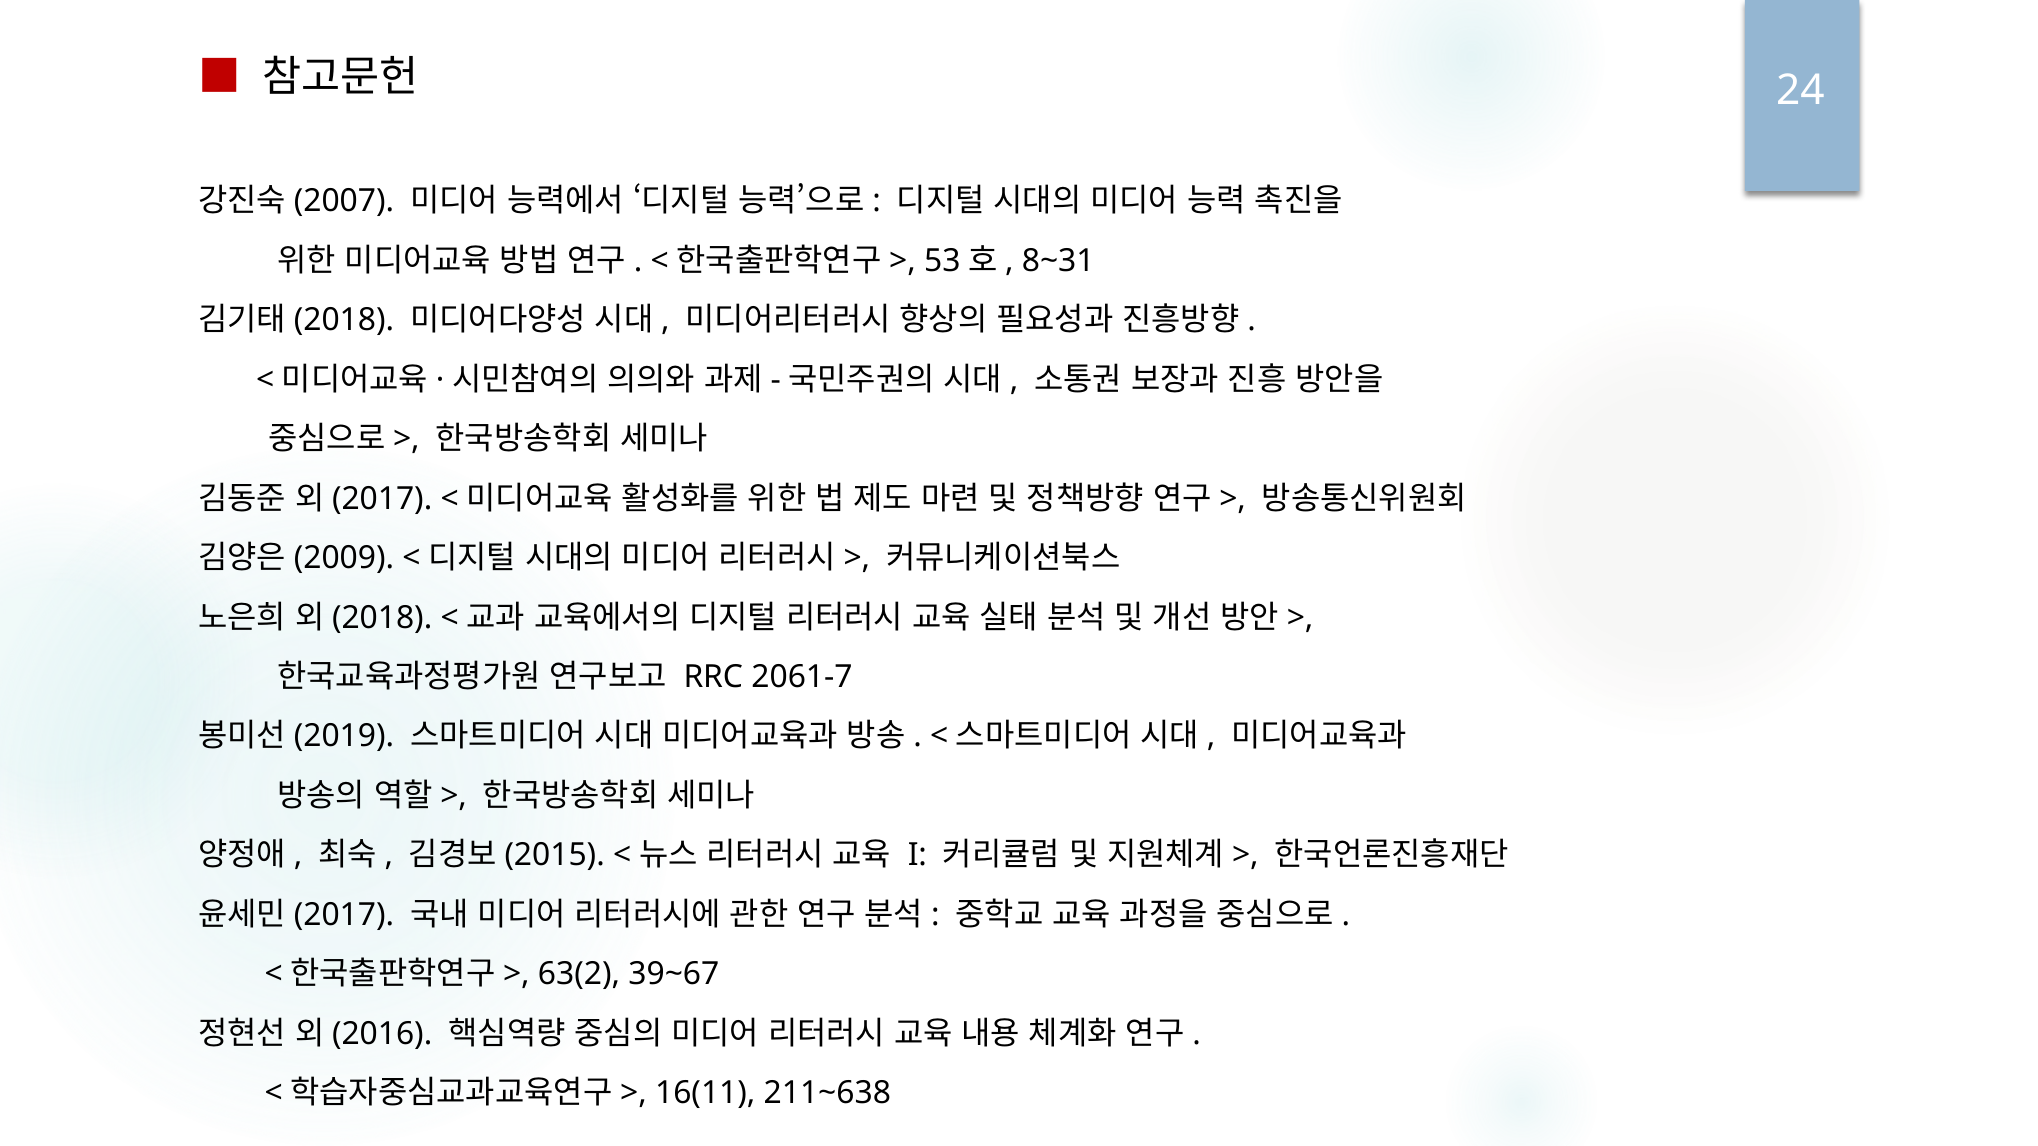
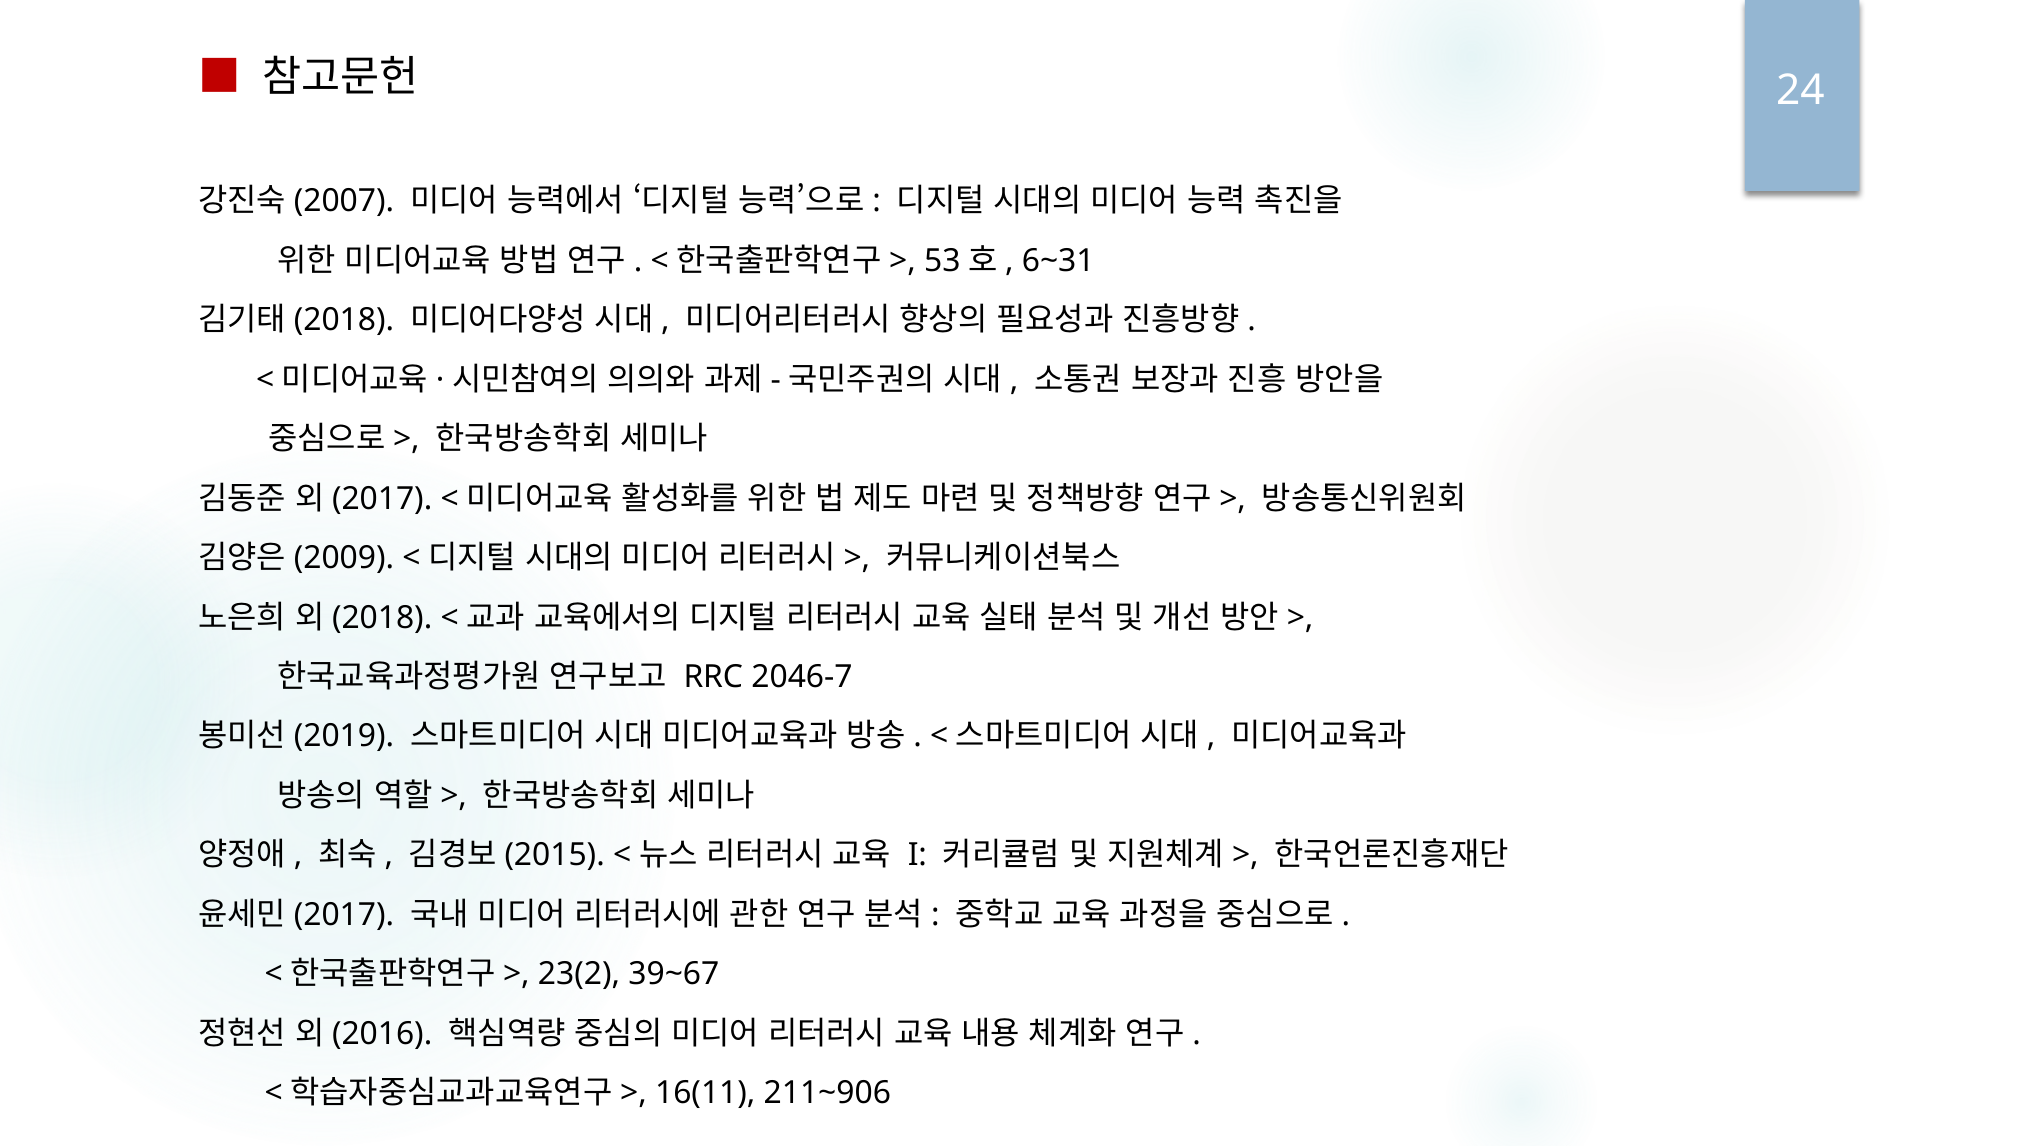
8~31: 8~31 -> 6~31 (1058, 261)
2061-7: 2061-7 -> 2046-7 (802, 677)
63(2: 63(2 -> 23(2 (579, 974)
211~638: 211~638 -> 211~906 (827, 1093)
